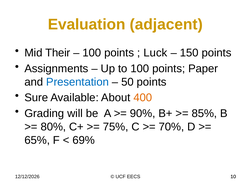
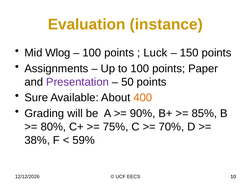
adjacent: adjacent -> instance (166, 24)
Their: Their -> Wlog (58, 53)
Presentation colour: blue -> purple (78, 82)
65%: 65% -> 38% (37, 140)
69%: 69% -> 59% (84, 140)
